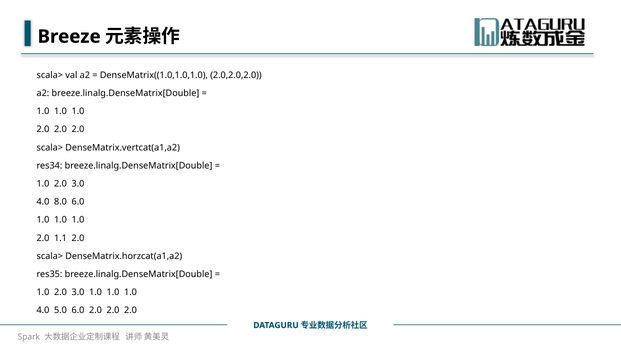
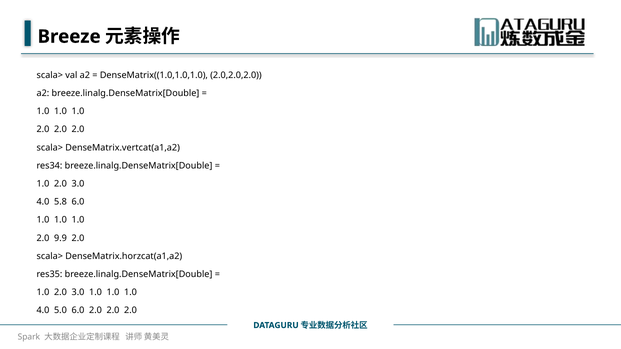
8.0: 8.0 -> 5.8 (60, 202)
1.1: 1.1 -> 9.9 (60, 238)
